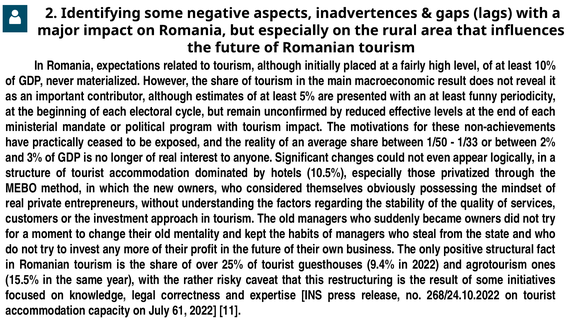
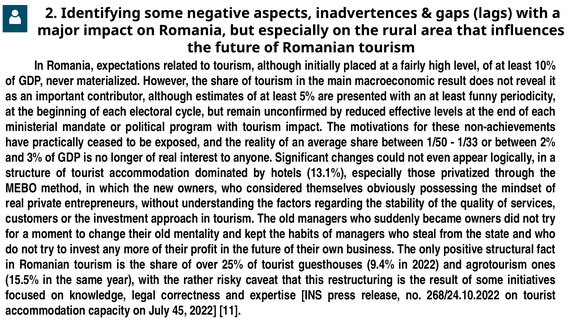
10.5%: 10.5% -> 13.1% (327, 173)
61: 61 -> 45 (180, 311)
